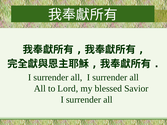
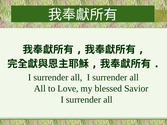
Lord: Lord -> Love (68, 89)
